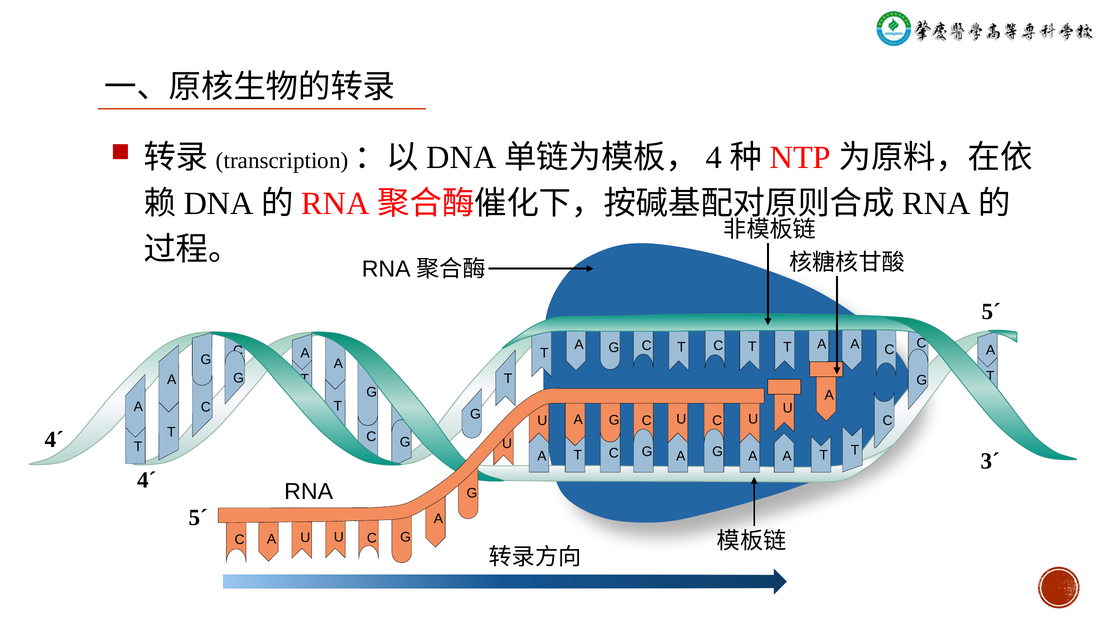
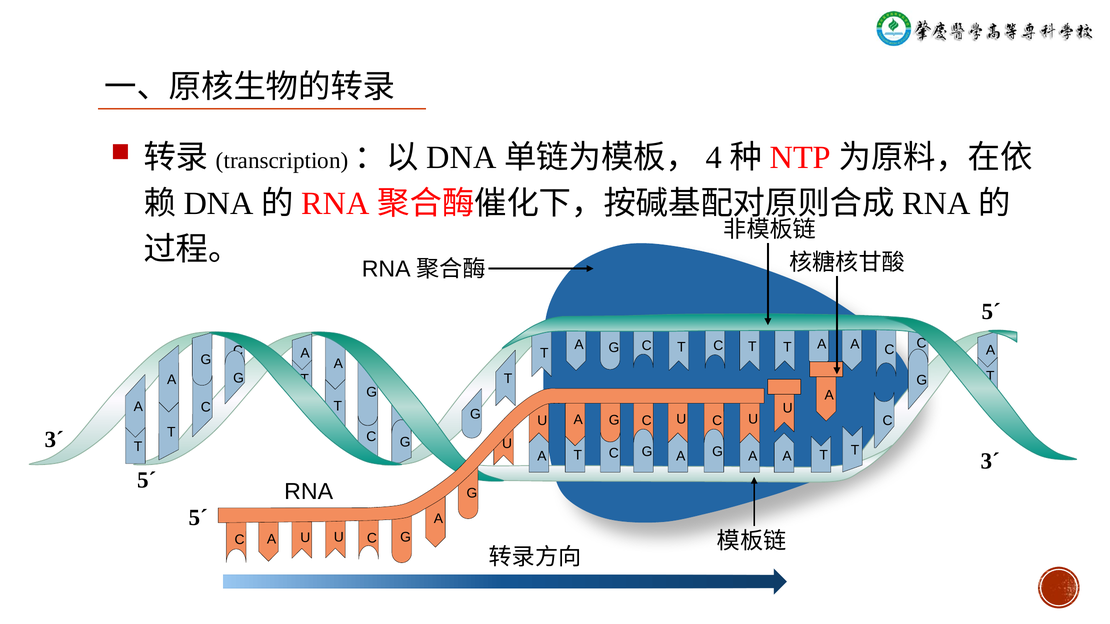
4´: 4´ -> 3´ (54, 440)
4´: 4´ -> 5´ (147, 481)
